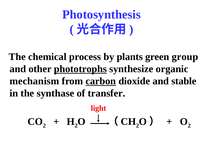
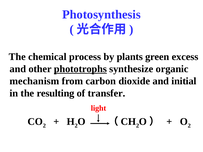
group: group -> excess (185, 57)
carbon underline: present -> none (101, 81)
stable: stable -> initial (184, 81)
synthase: synthase -> resulting (55, 93)
